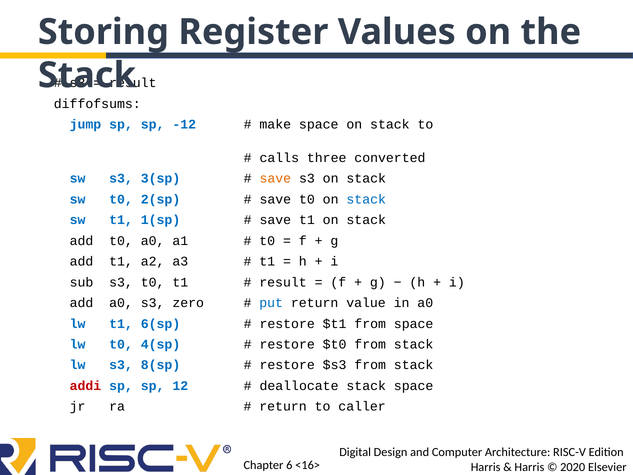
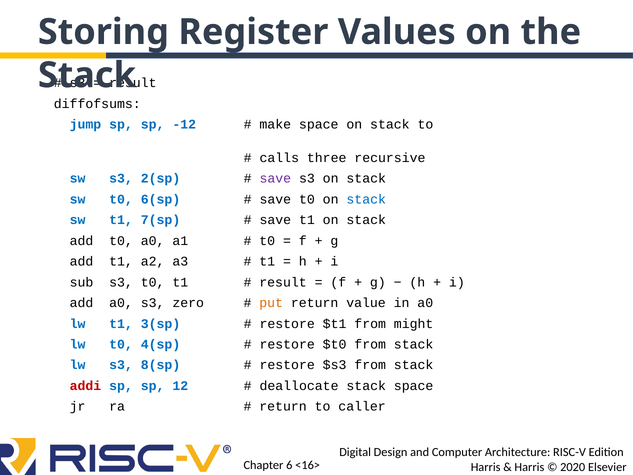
converted: converted -> recursive (390, 158)
3(sp: 3(sp -> 2(sp (161, 179)
save colour: orange -> purple (275, 179)
2(sp: 2(sp -> 6(sp (161, 199)
1(sp: 1(sp -> 7(sp (161, 220)
put colour: blue -> orange (271, 303)
6(sp: 6(sp -> 3(sp (161, 324)
from space: space -> might (414, 324)
